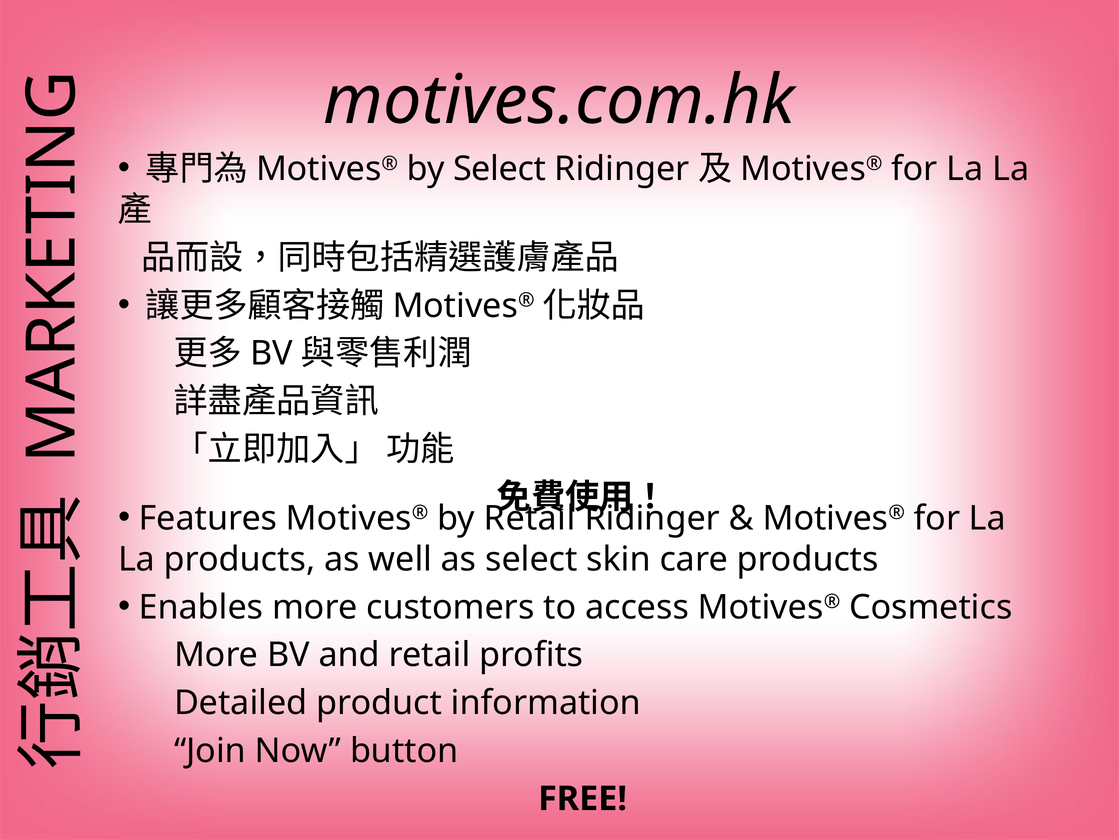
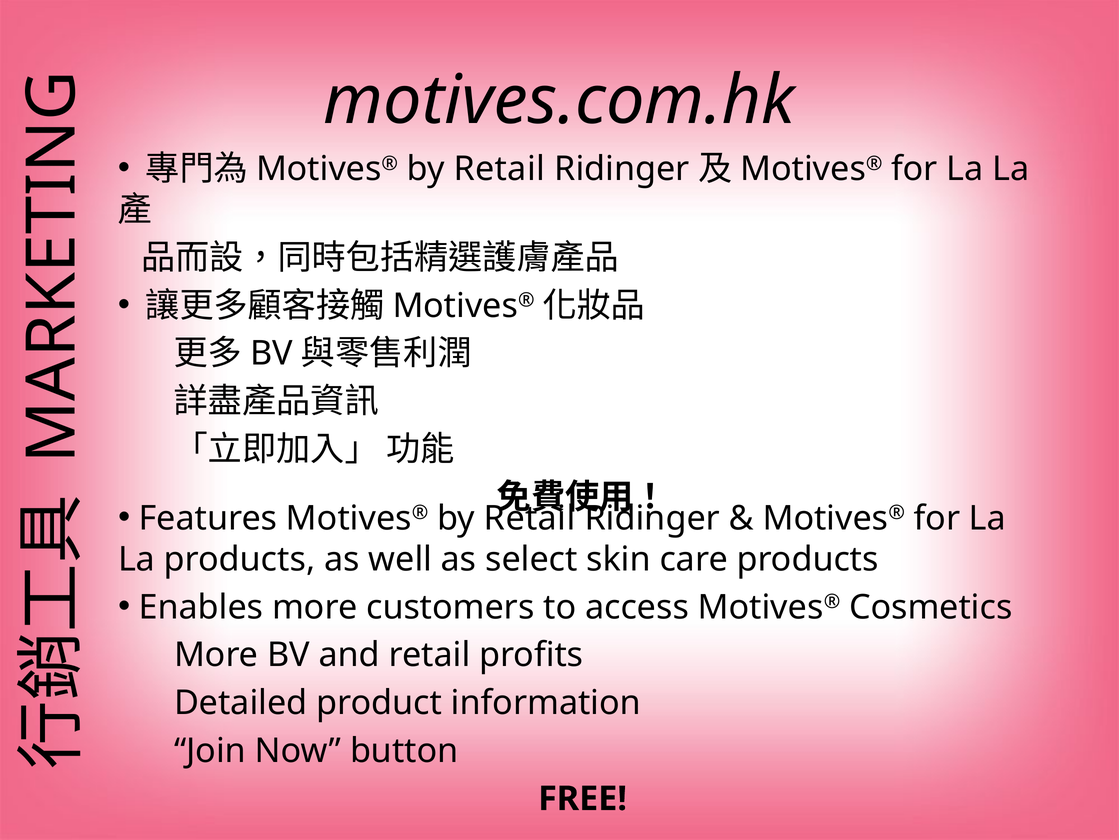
Select: Select -> Retail (499, 169)
